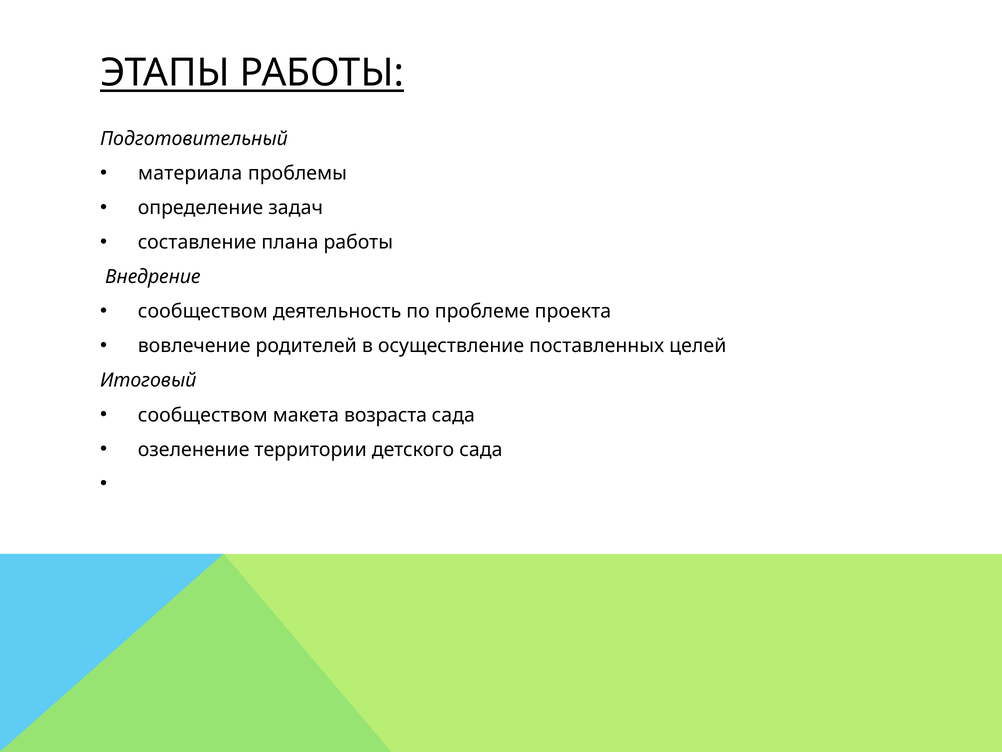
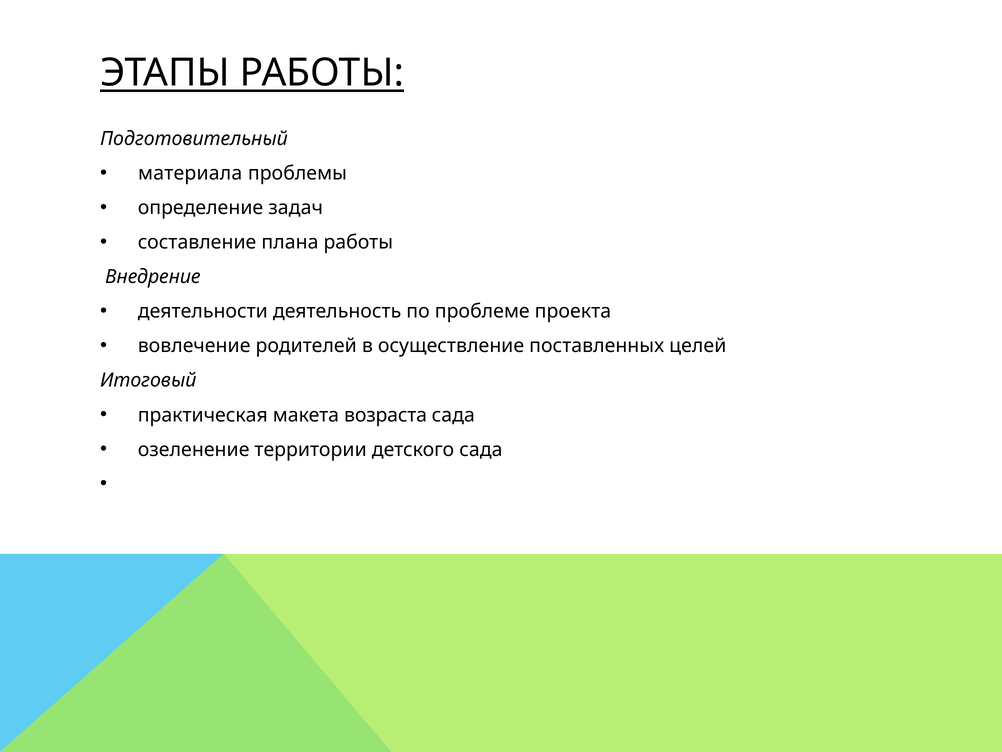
сообществом: сообществом -> деятельности (203, 311)
сообществом: сообществом -> практическая (203, 415)
